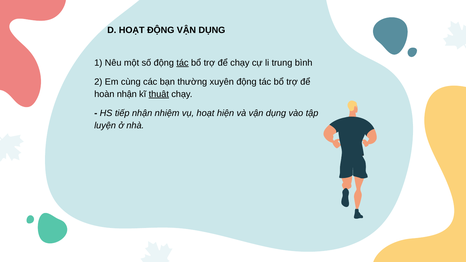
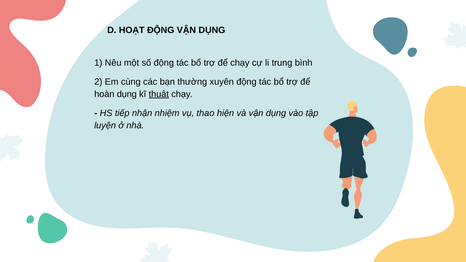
tác underline: present -> none (182, 63)
hoàn nhận: nhận -> dụng (127, 94)
vụ hoạt: hoạt -> thao (205, 113)
